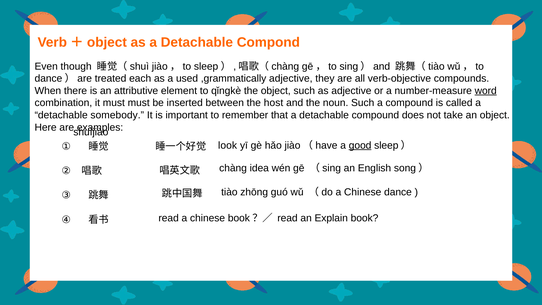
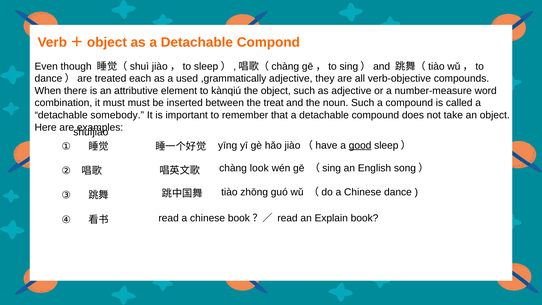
qǐngkè: qǐngkè -> kànqiú (226, 91)
word underline: present -> none (486, 91)
host: host -> treat (274, 103)
look: look -> yīng (228, 145)
idea: idea -> look (259, 168)
